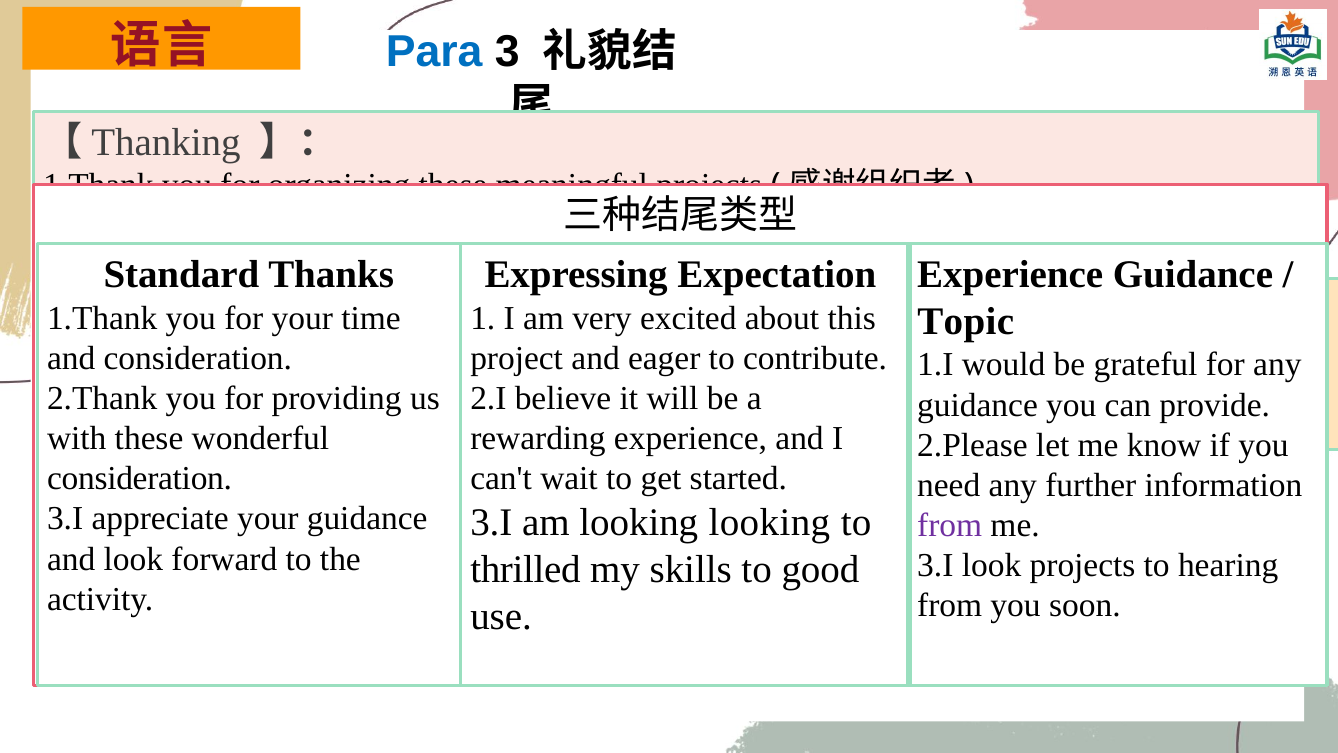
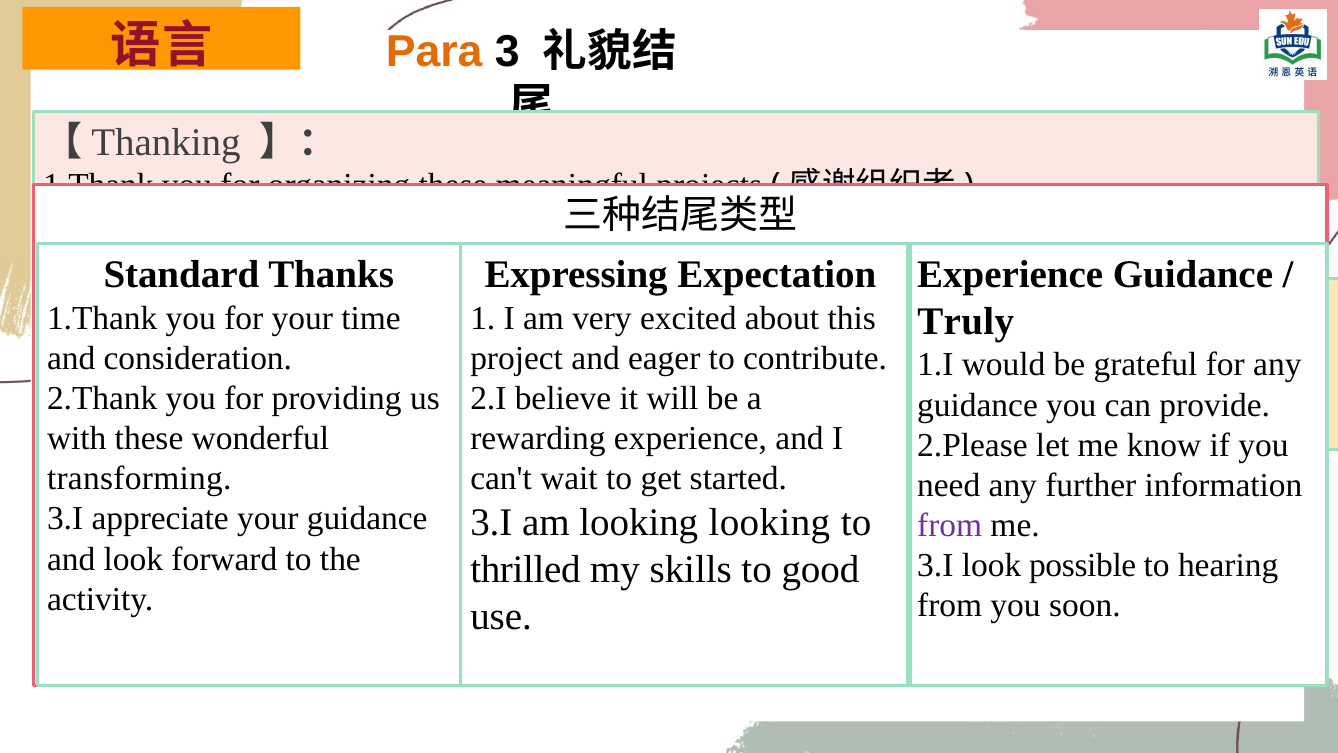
Para colour: blue -> orange (434, 52)
Topic: Topic -> Truly (966, 322)
consideration: consideration -> transforming (139, 478)
look projects: projects -> possible (1083, 565)
